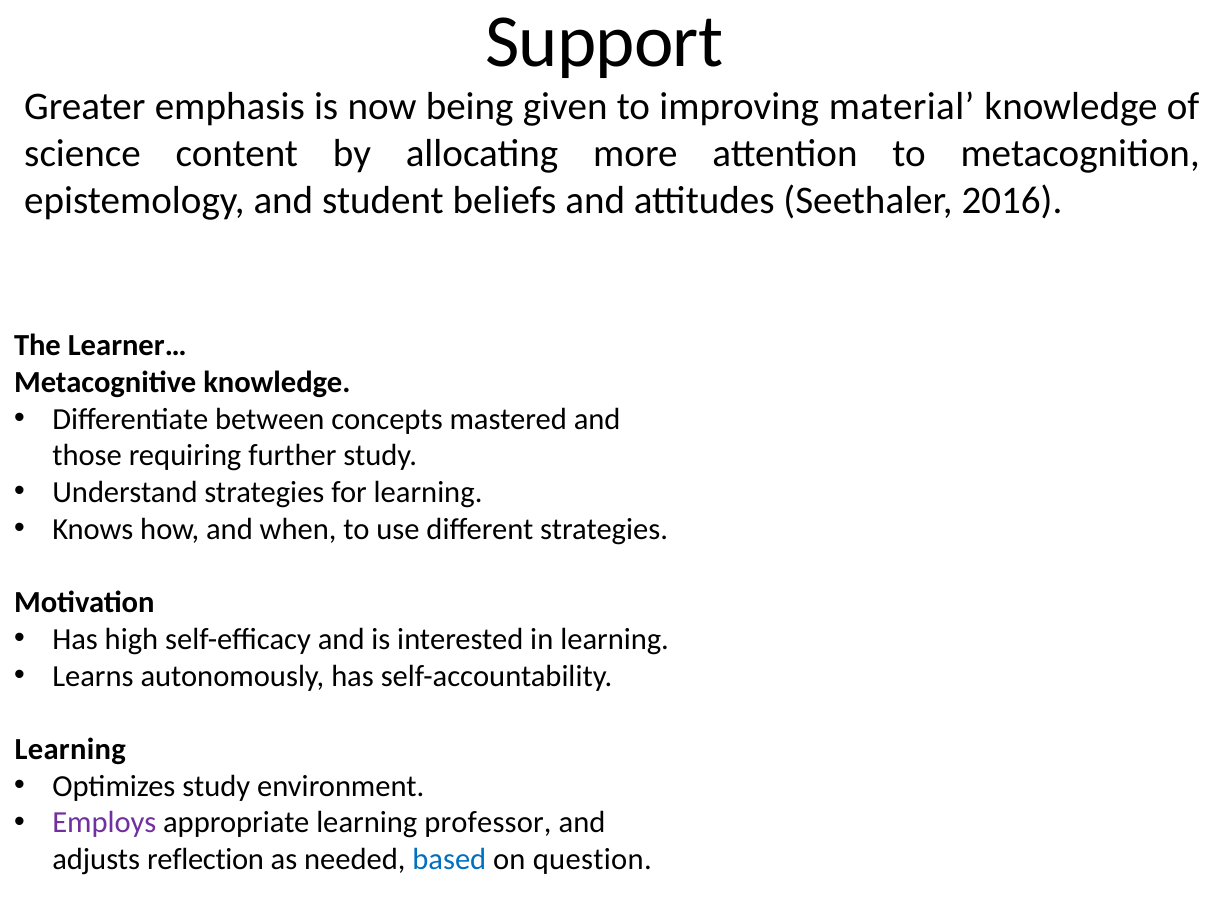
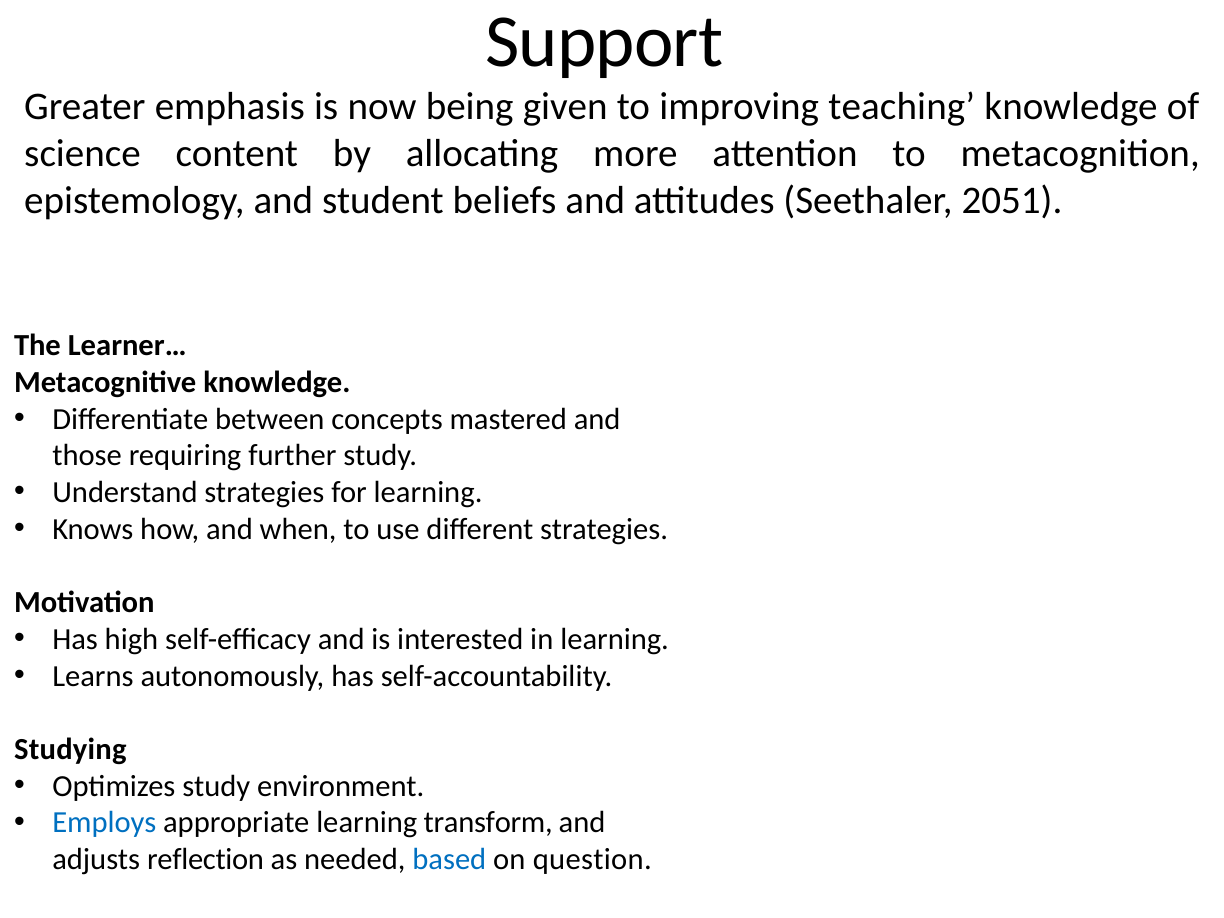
material: material -> teaching (902, 107)
2016: 2016 -> 2051 (1012, 201)
Learning: Learning -> Studying (70, 749)
Employs colour: purple -> blue (104, 823)
professor: professor -> transform (488, 823)
